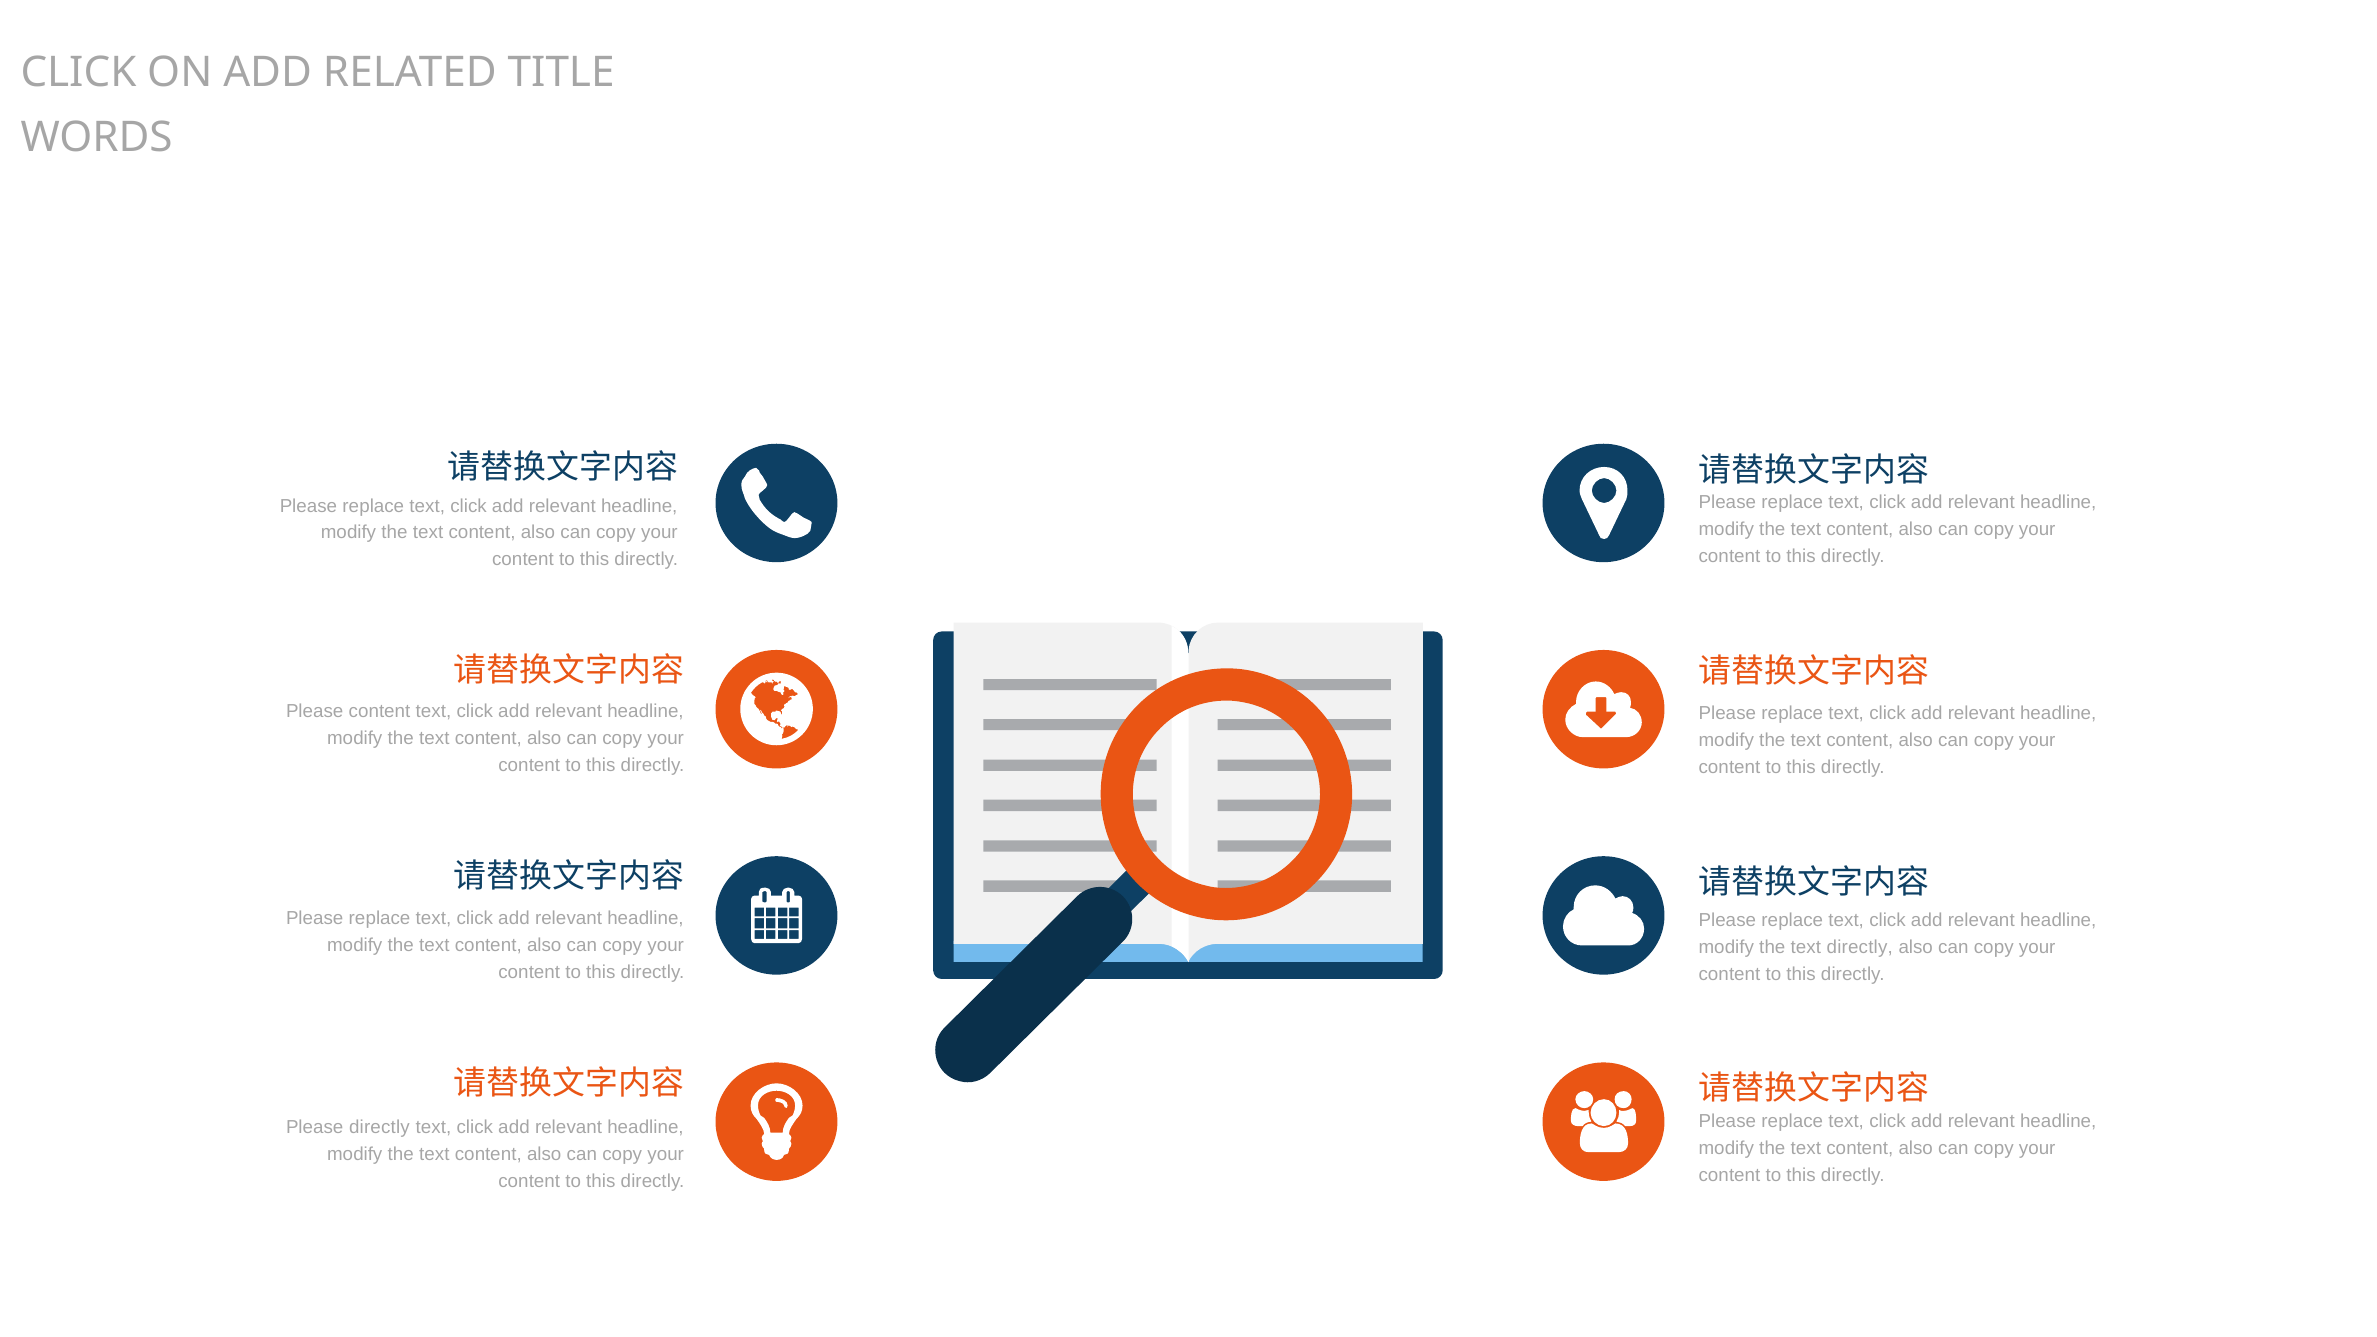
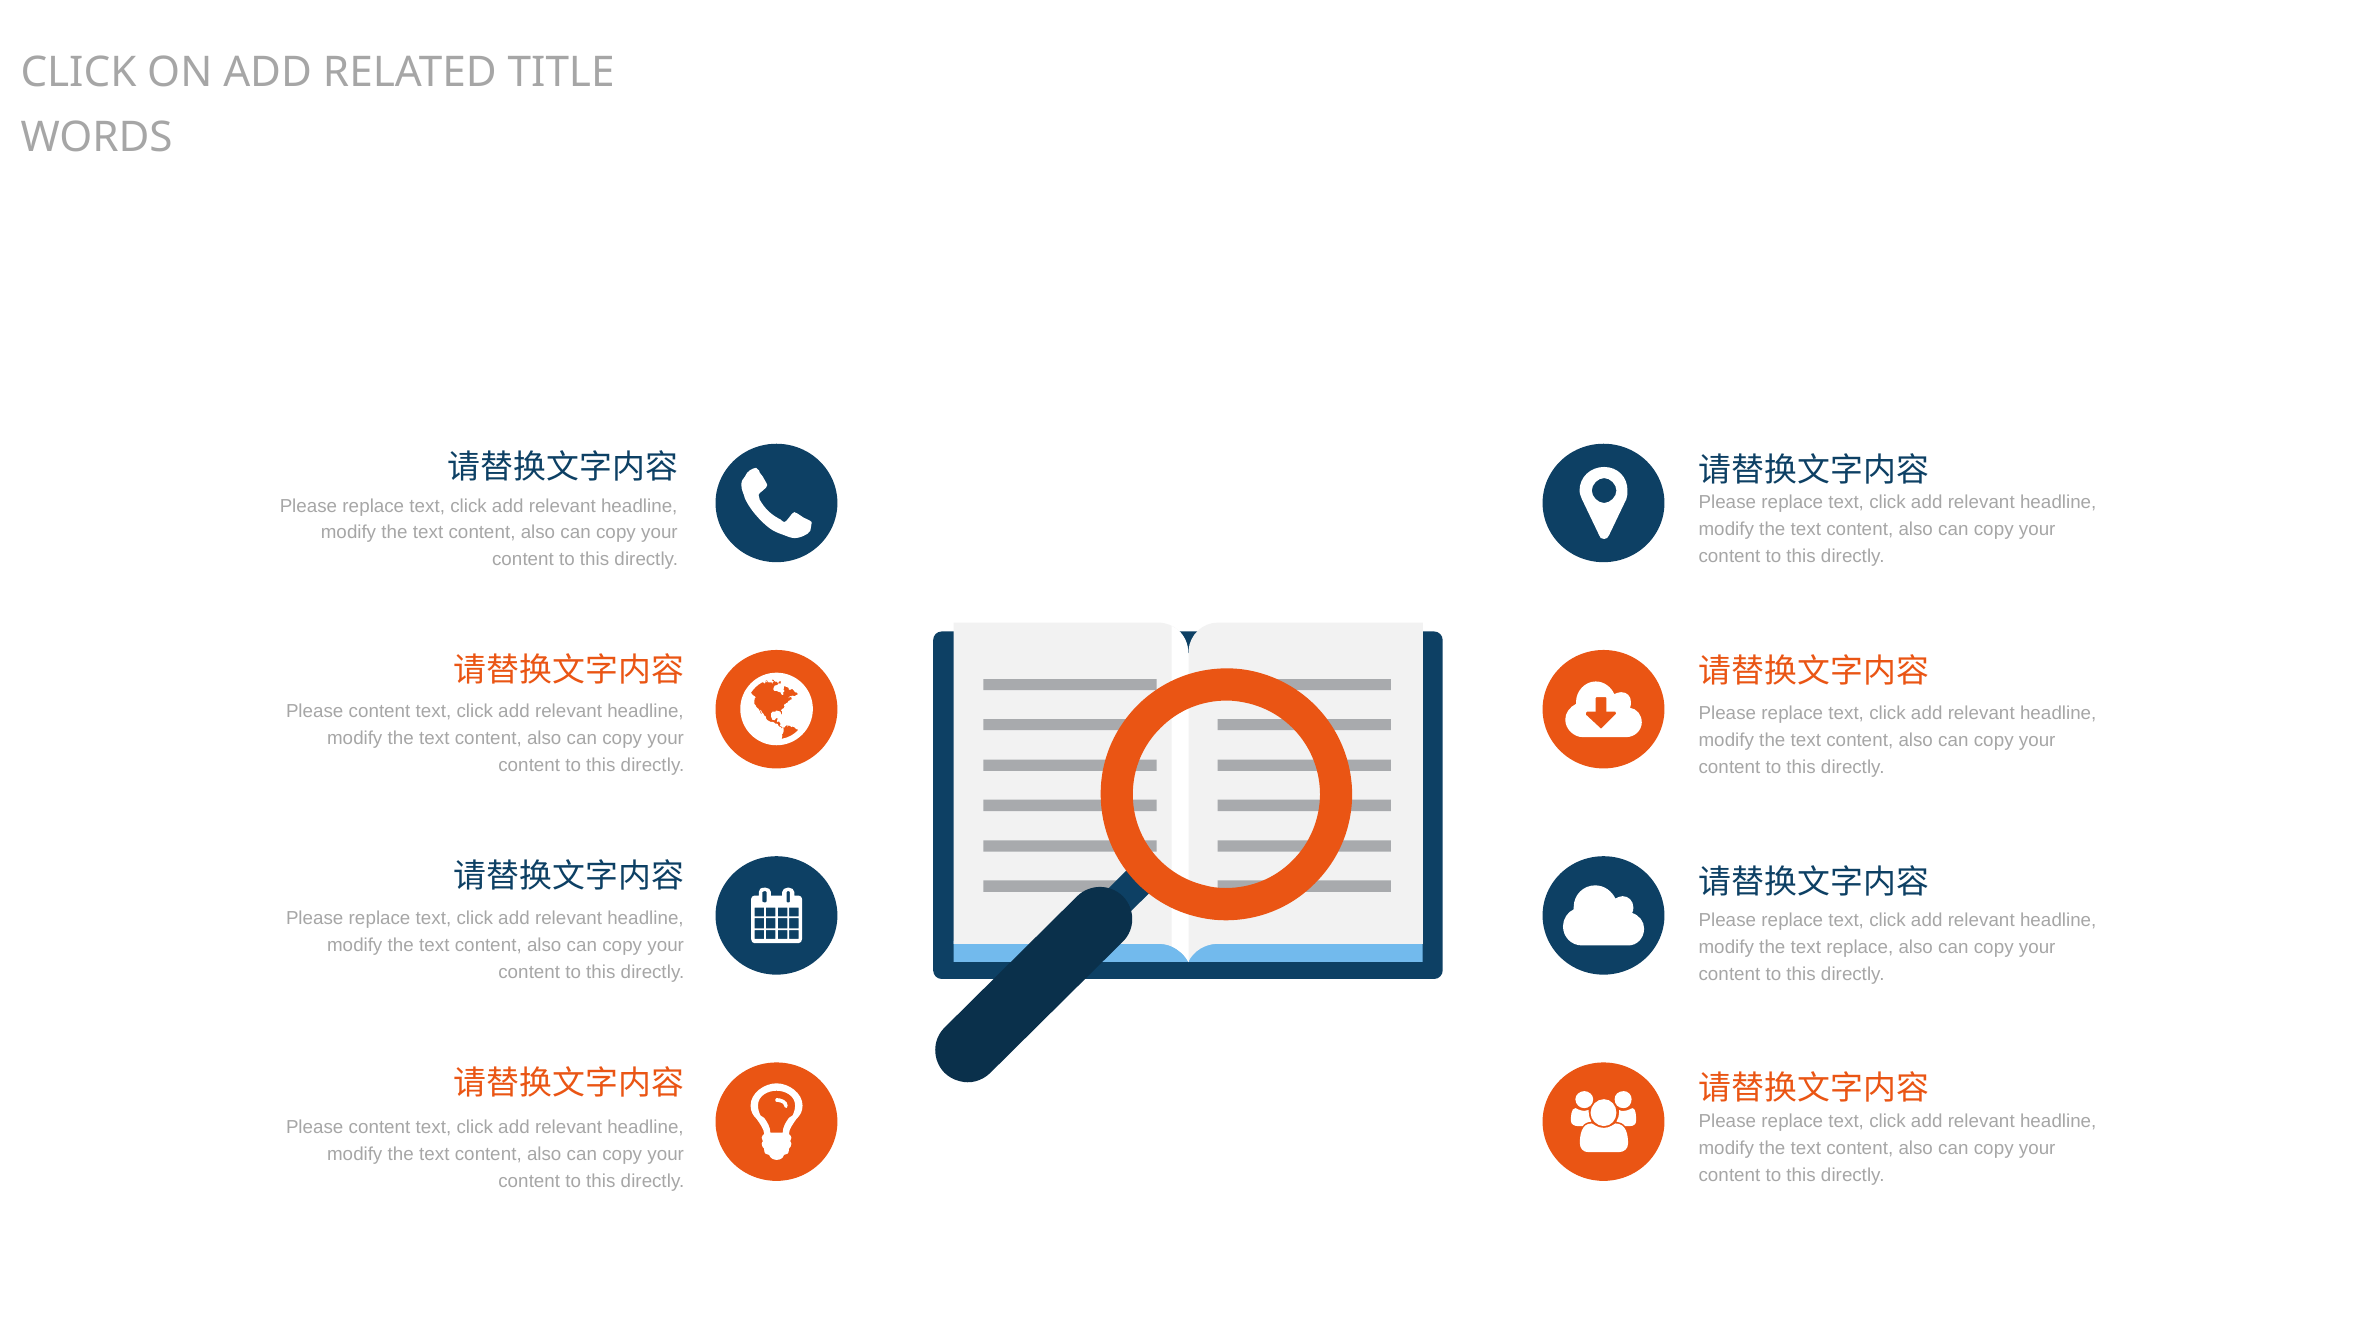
text directly: directly -> replace (1860, 947)
directly: directly -> content (380, 1127)
